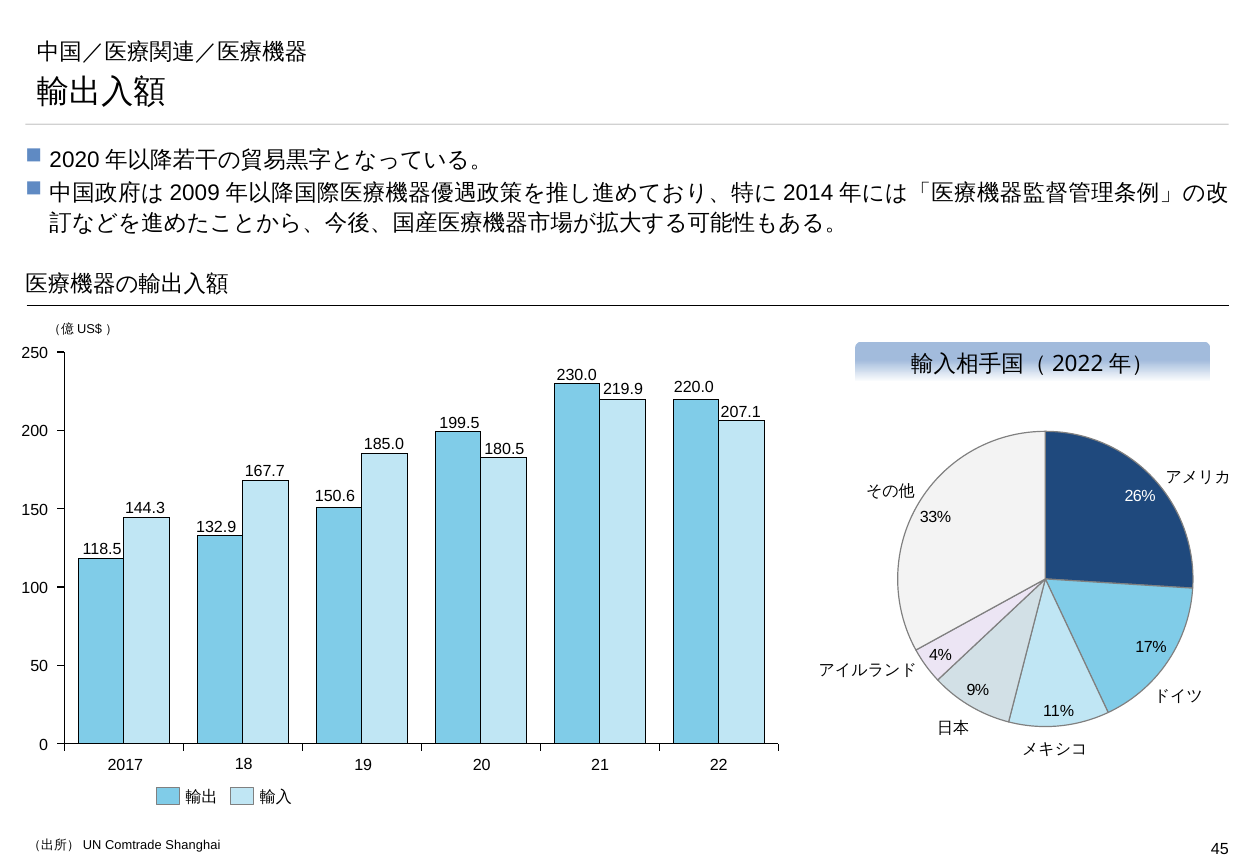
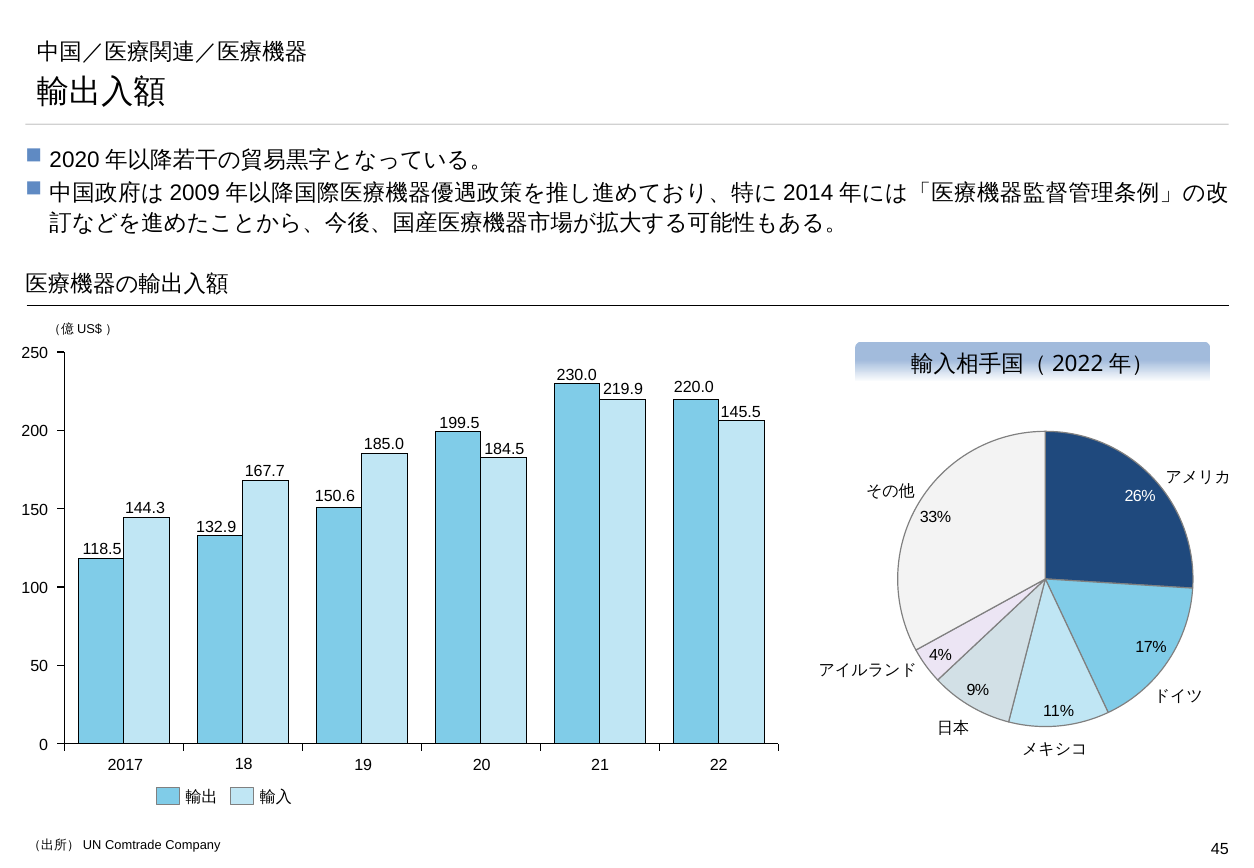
207.1: 207.1 -> 145.5 (741, 412)
180.5: 180.5 -> 184.5 (504, 449)
Shanghai: Shanghai -> Company (193, 846)
